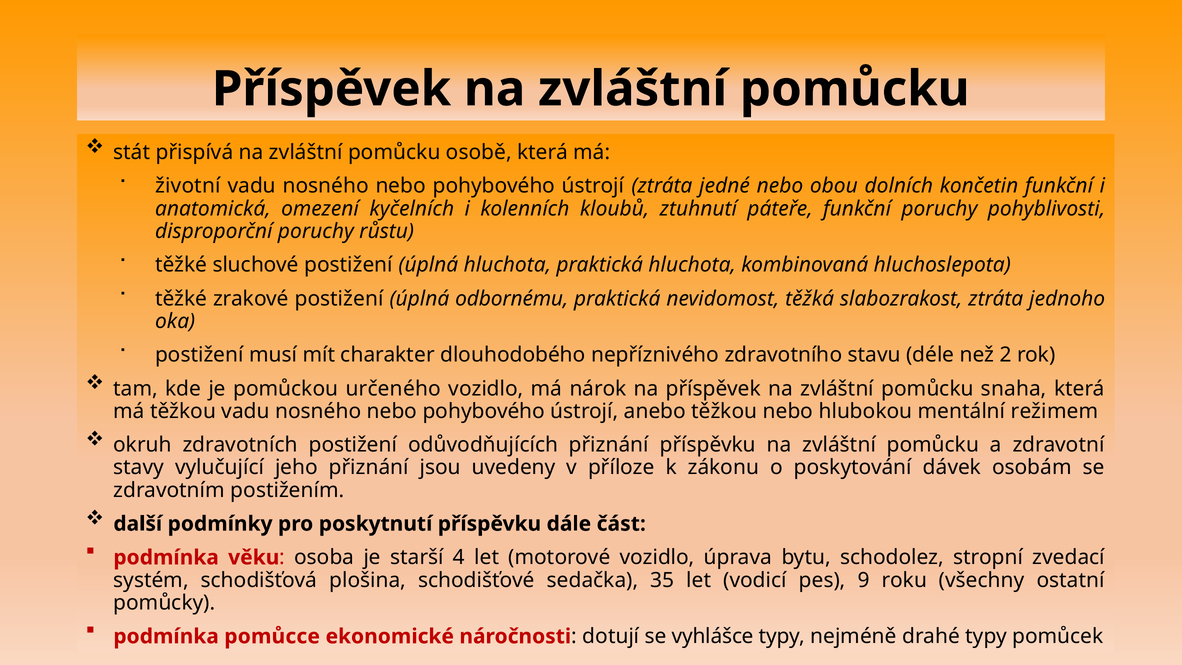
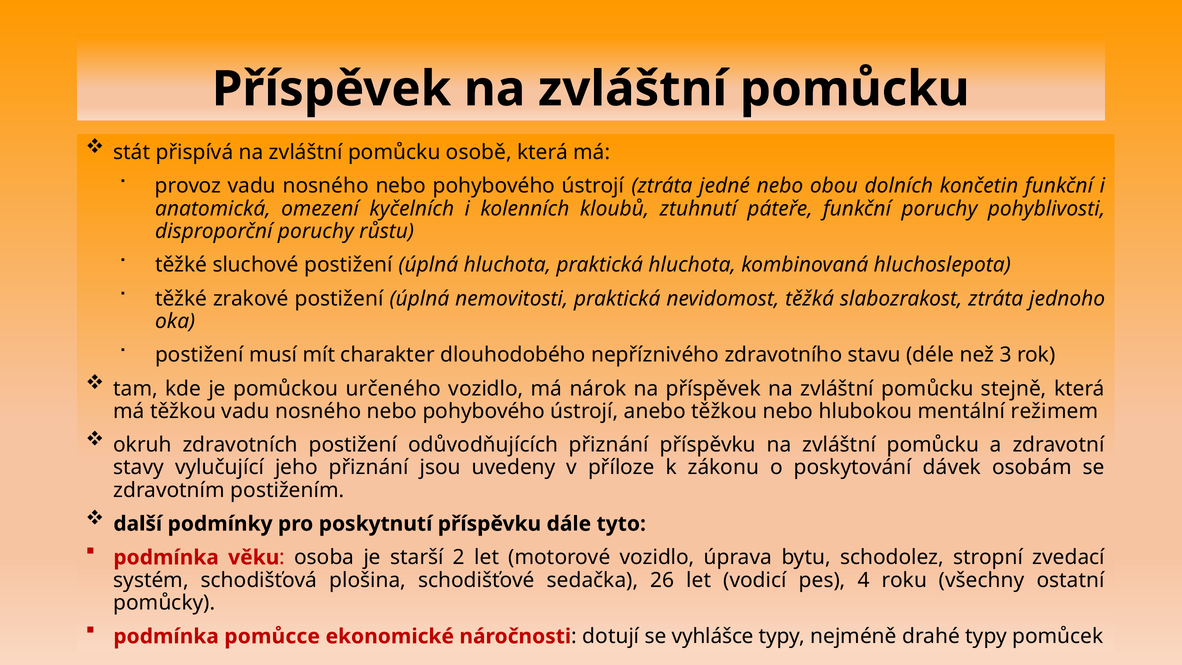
životní: životní -> provoz (188, 186)
odbornému: odbornému -> nemovitosti (512, 299)
2: 2 -> 3 (1006, 355)
snaha: snaha -> stejně (1014, 389)
část: část -> tyto (621, 524)
4: 4 -> 2 (459, 557)
35: 35 -> 26 (662, 580)
9: 9 -> 4 (864, 580)
